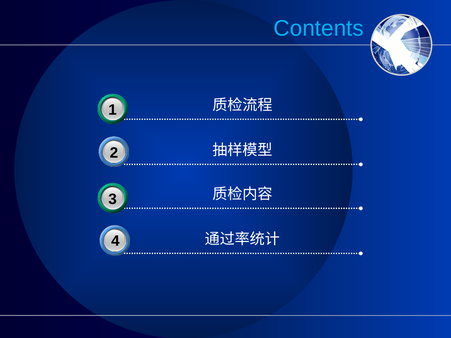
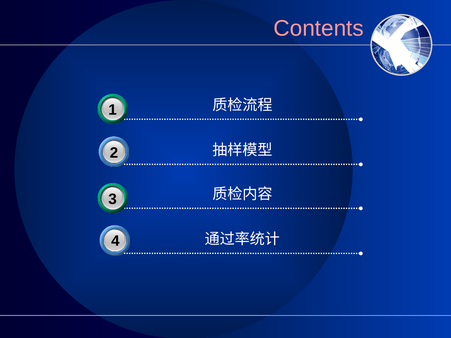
Contents colour: light blue -> pink (319, 28)
